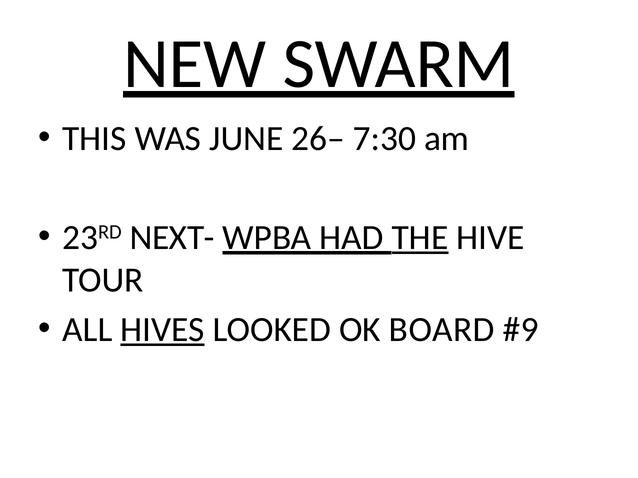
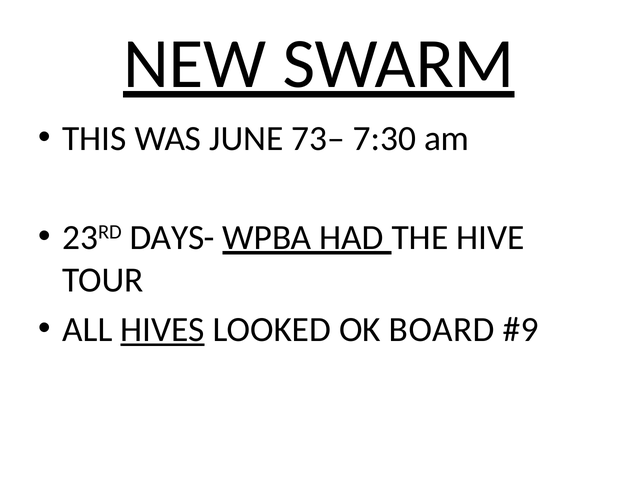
26–: 26– -> 73– (318, 139)
NEXT-: NEXT- -> DAYS- (172, 238)
THE underline: present -> none (420, 238)
